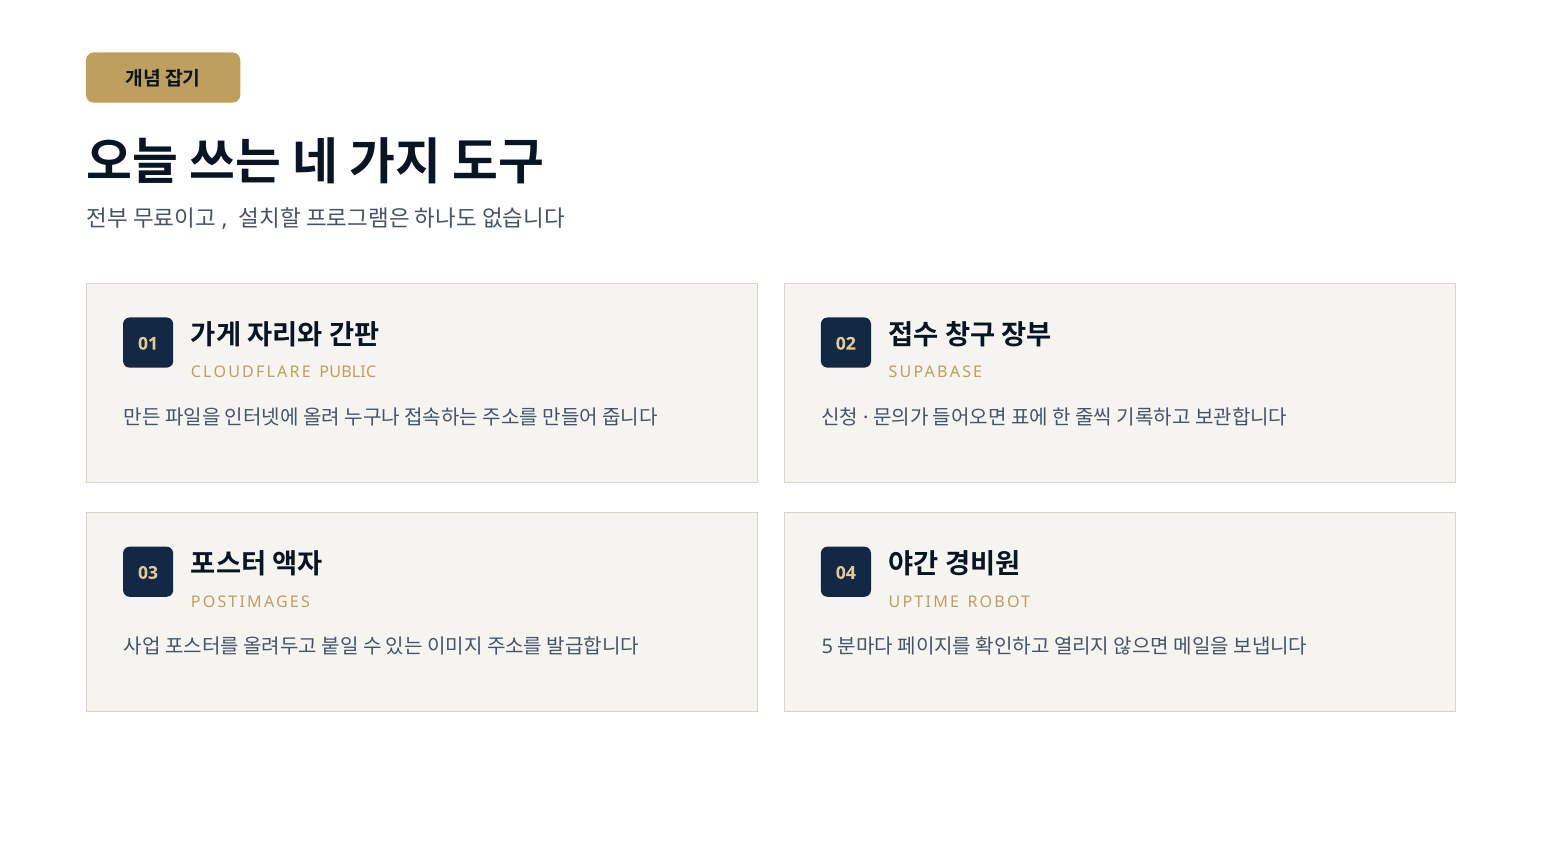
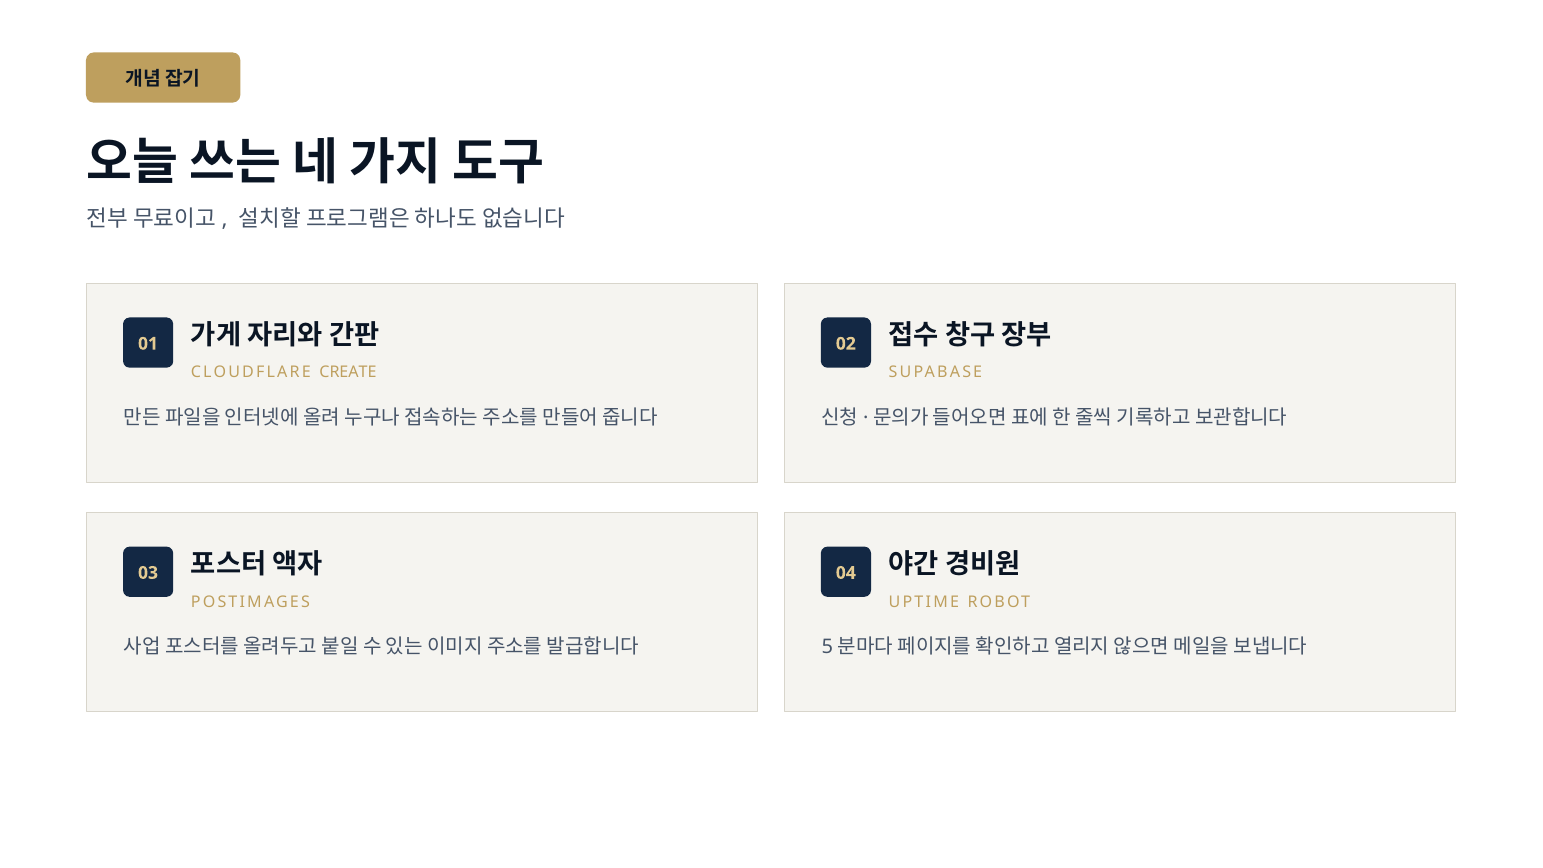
PUBLIC: PUBLIC -> CREATE (348, 373)
